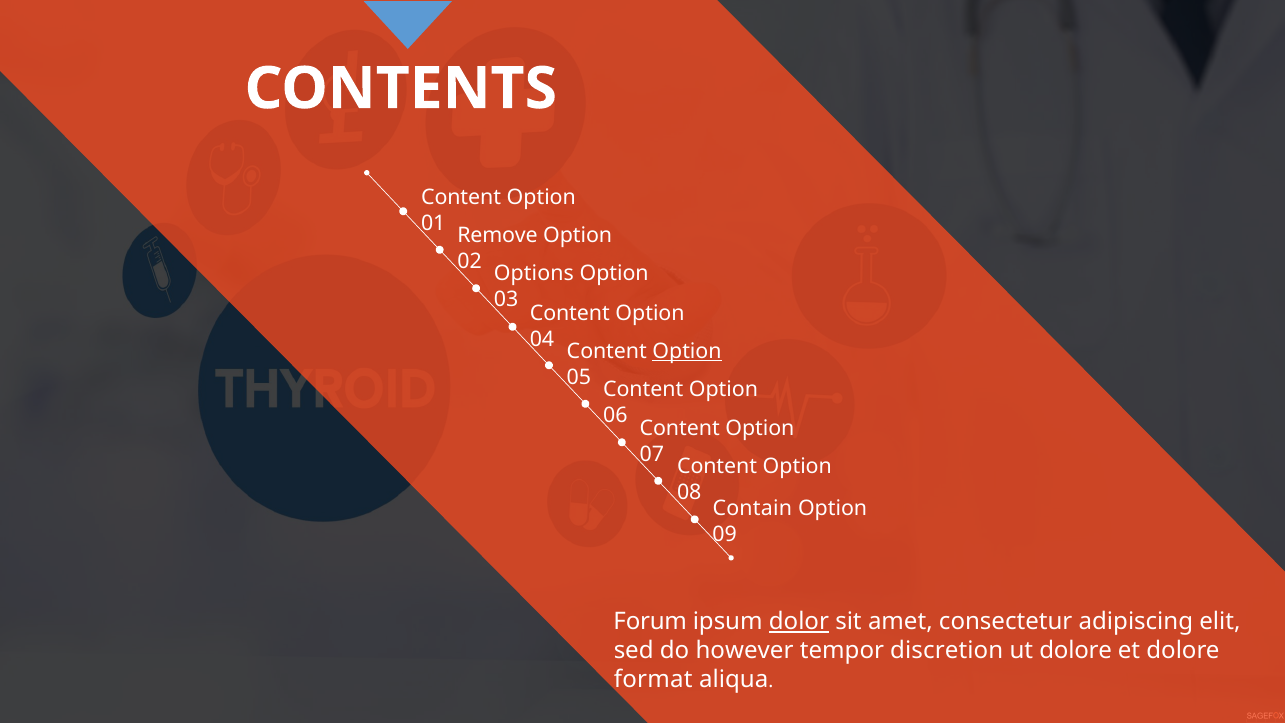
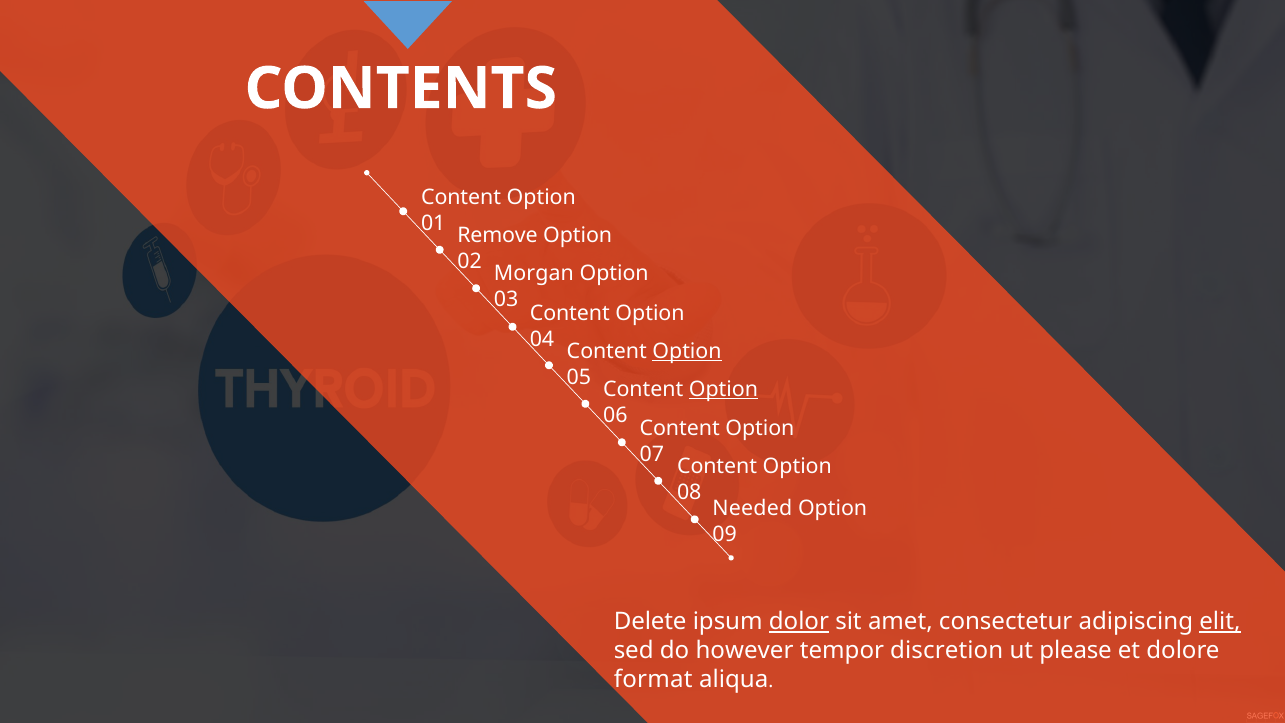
Options: Options -> Morgan (534, 274)
Option underline: none -> present (723, 389)
Contain: Contain -> Needed (752, 508)
Forum: Forum -> Delete (650, 622)
elit underline: none -> present (1220, 622)
ut dolore: dolore -> please (1076, 651)
